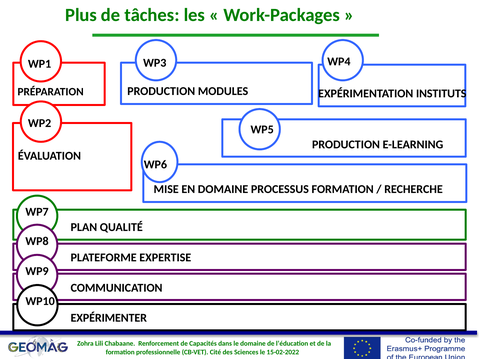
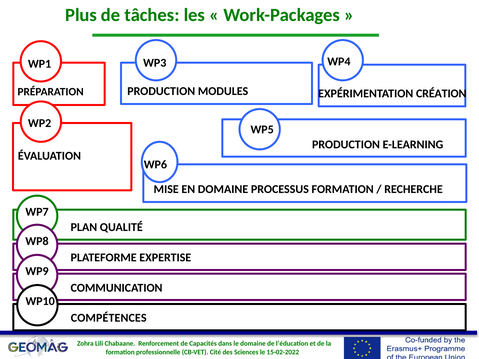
INSTITUTS: INSTITUTS -> CRÉATION (441, 94)
EXPÉRIMENTER: EXPÉRIMENTER -> COMPÉTENCES (109, 318)
